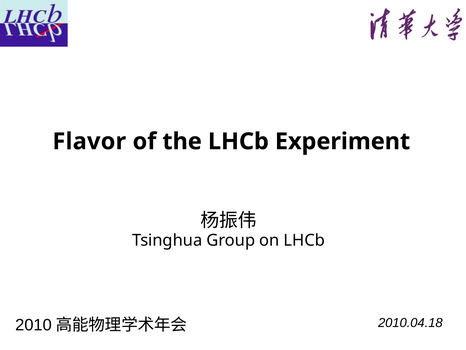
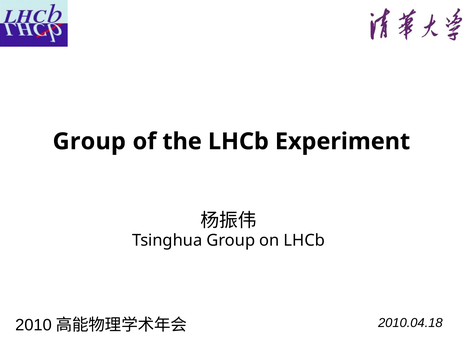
Flavor: Flavor -> Group (89, 141)
